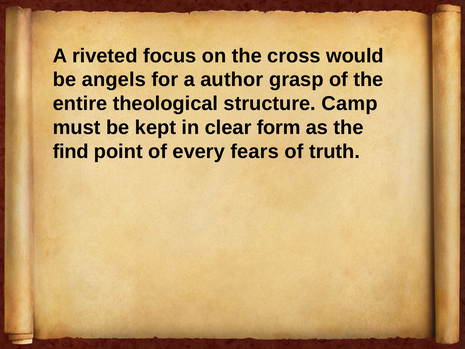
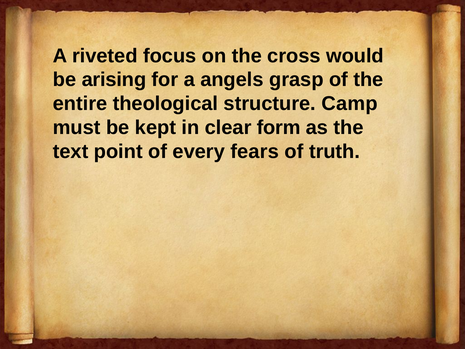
angels: angels -> arising (114, 80)
author: author -> angels (232, 80)
find: find -> text (71, 152)
